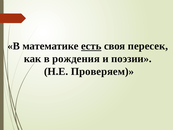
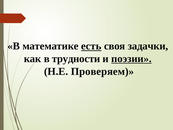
пересек: пересек -> задачки (148, 46)
рождения: рождения -> трудности (76, 59)
поэзии underline: none -> present (131, 59)
